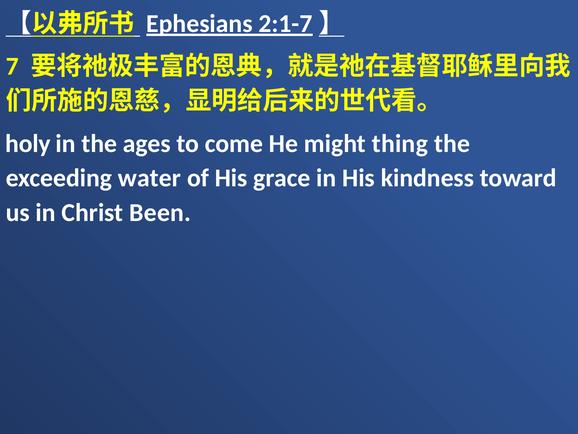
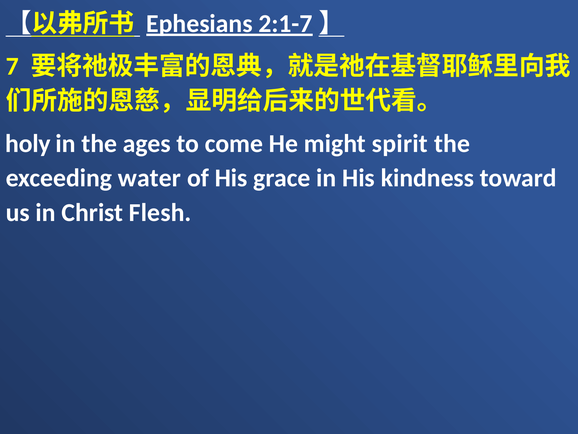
thing: thing -> spirit (400, 143)
Been: Been -> Flesh (160, 212)
